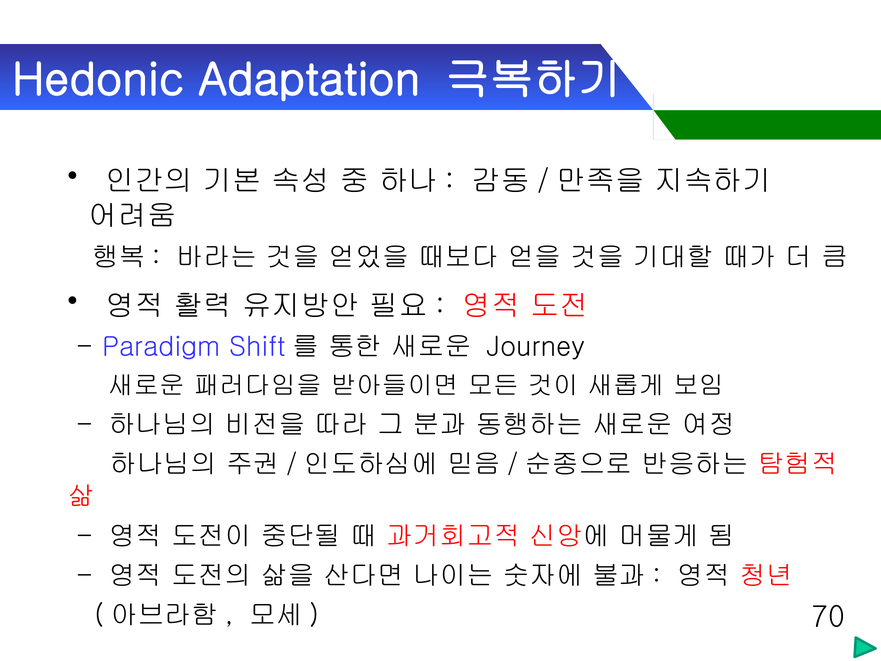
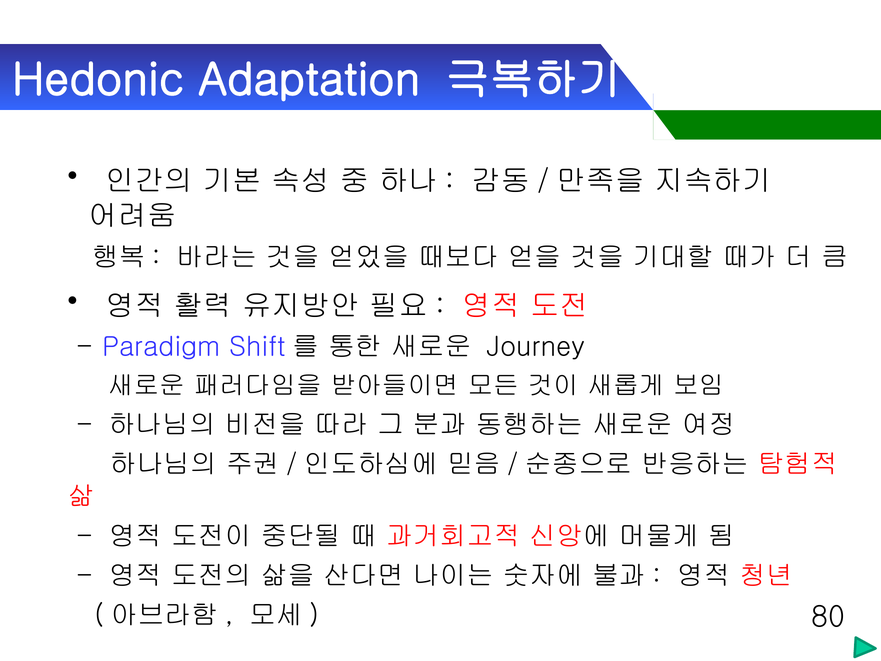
70: 70 -> 80 (828, 617)
